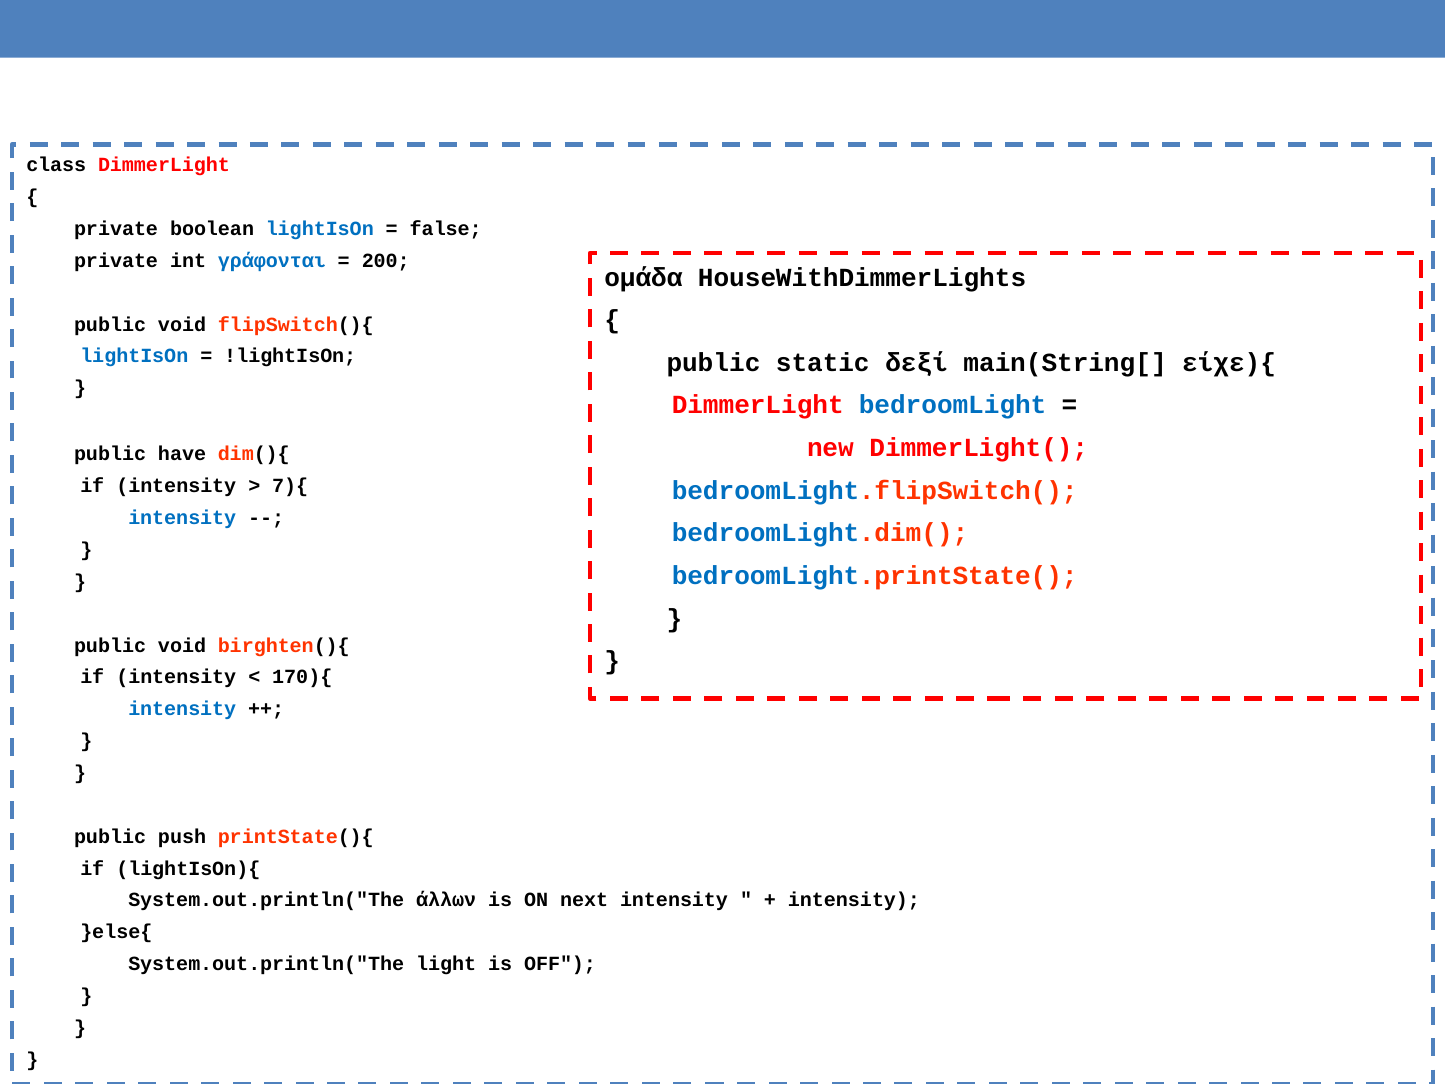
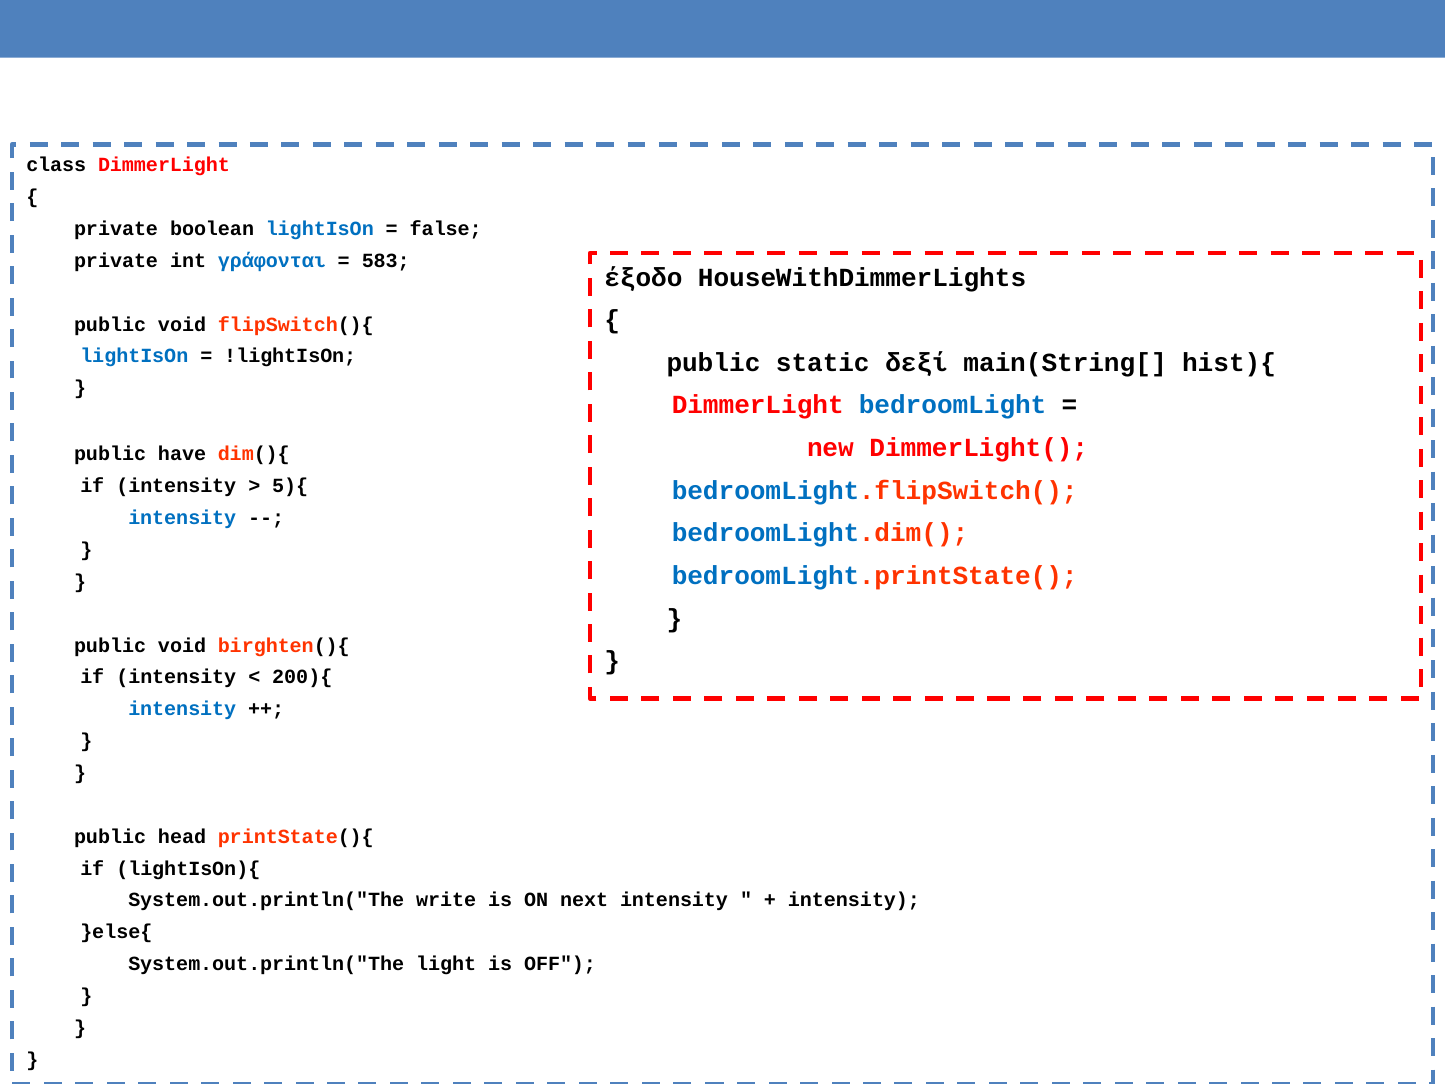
200: 200 -> 583 (386, 261)
ομάδα: ομάδα -> έξοδο (643, 277)
είχε){: είχε){ -> hist){ (1229, 363)
7){: 7){ -> 5){ (290, 486)
170){: 170){ -> 200){ (302, 677)
push: push -> head (182, 836)
άλλων: άλλων -> write (446, 900)
